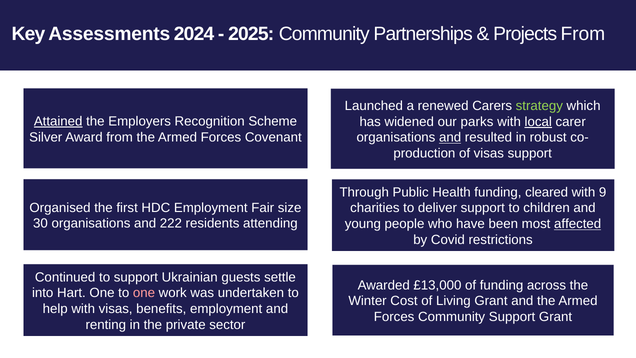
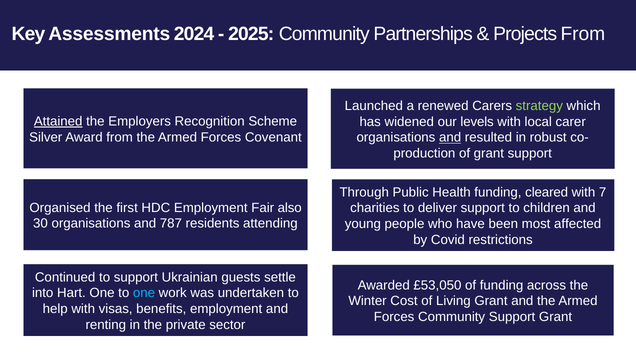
parks: parks -> levels (477, 122)
local underline: present -> none (538, 122)
of visas: visas -> grant (489, 153)
9: 9 -> 7 (603, 192)
size: size -> also (290, 207)
222: 222 -> 787 (171, 223)
affected underline: present -> none (578, 224)
£13,000: £13,000 -> £53,050 (437, 285)
one colour: pink -> light blue (144, 293)
